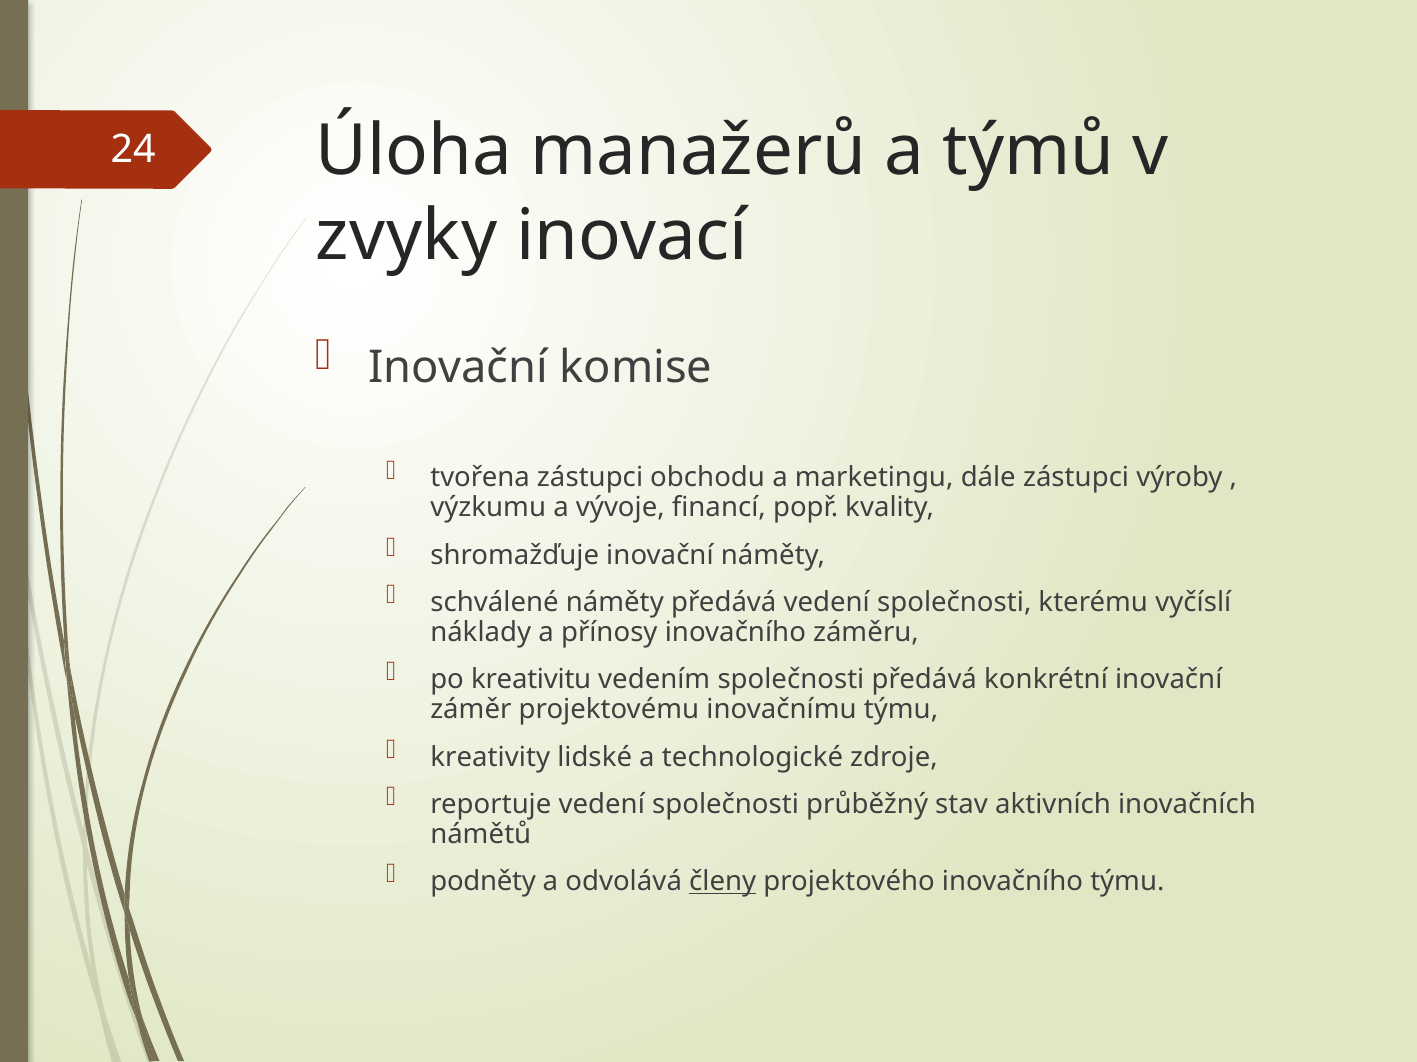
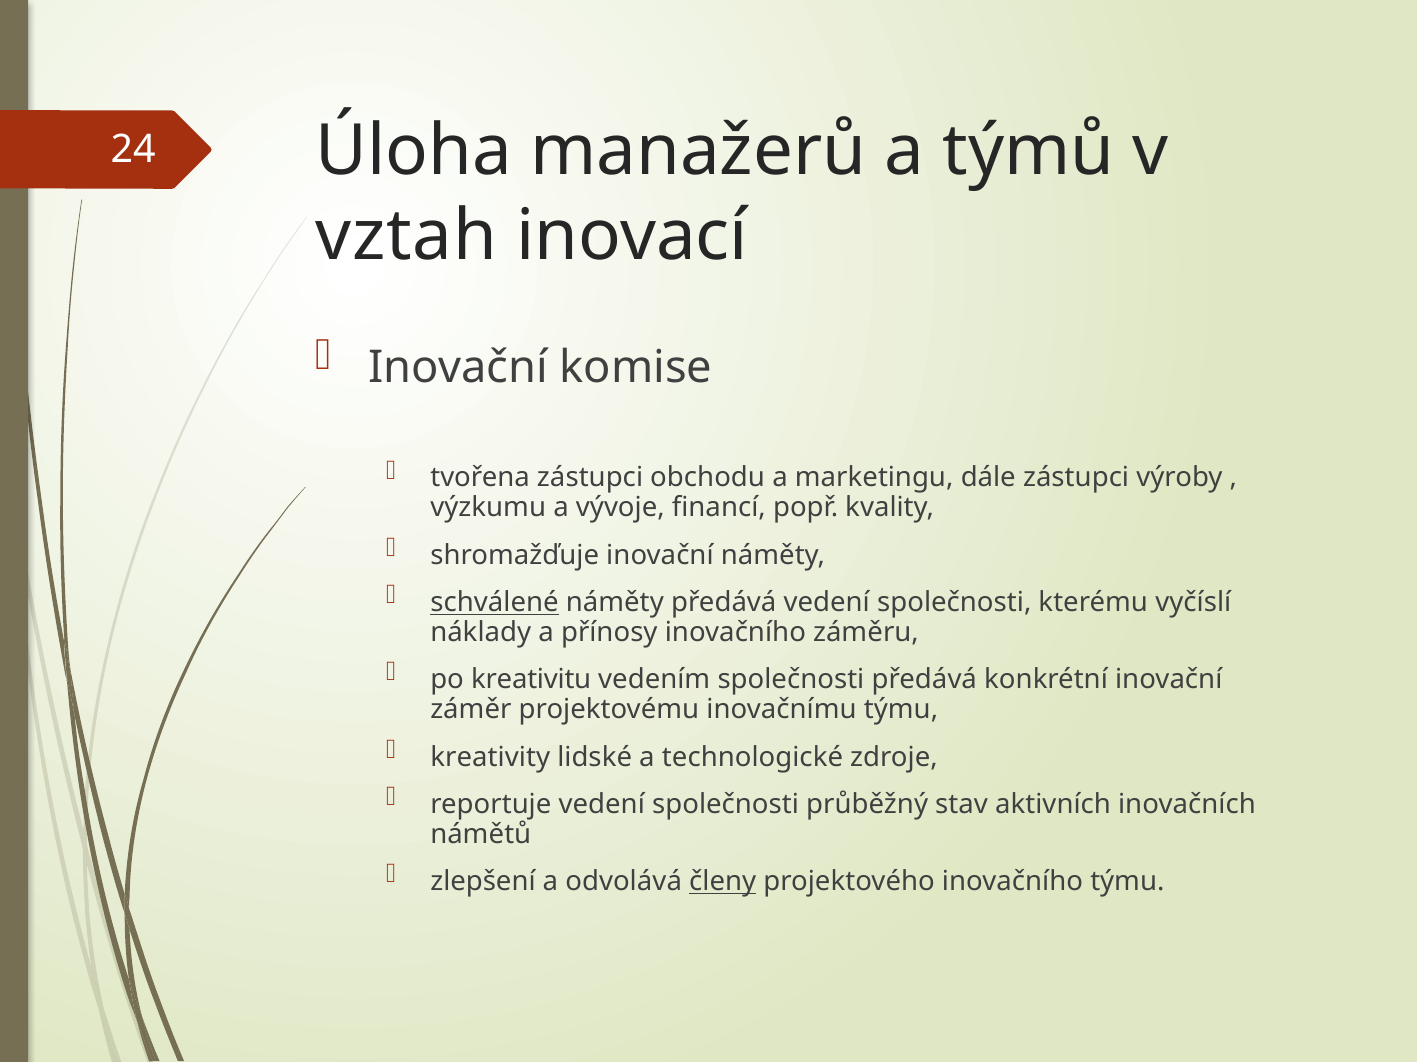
zvyky: zvyky -> vztah (407, 236)
schválené underline: none -> present (495, 603)
podněty: podněty -> zlepšení (483, 882)
